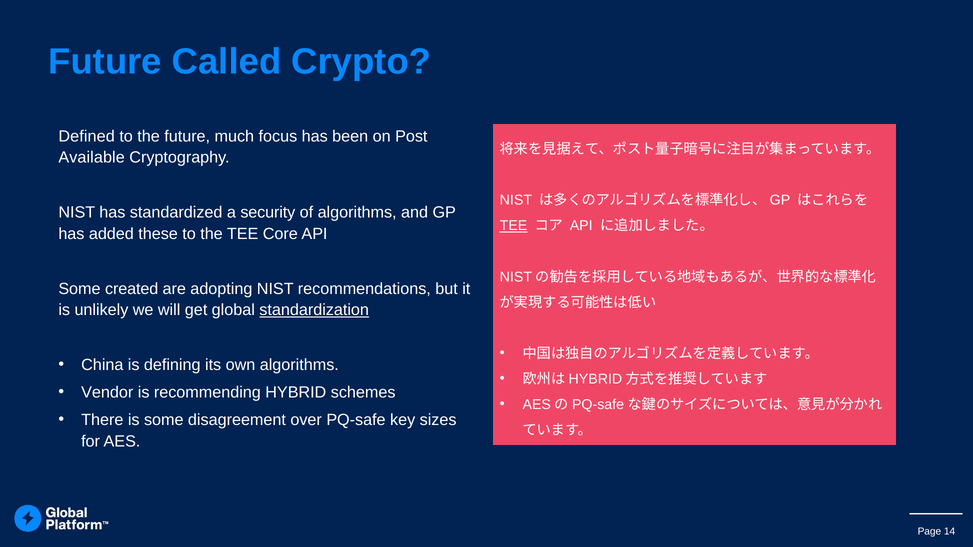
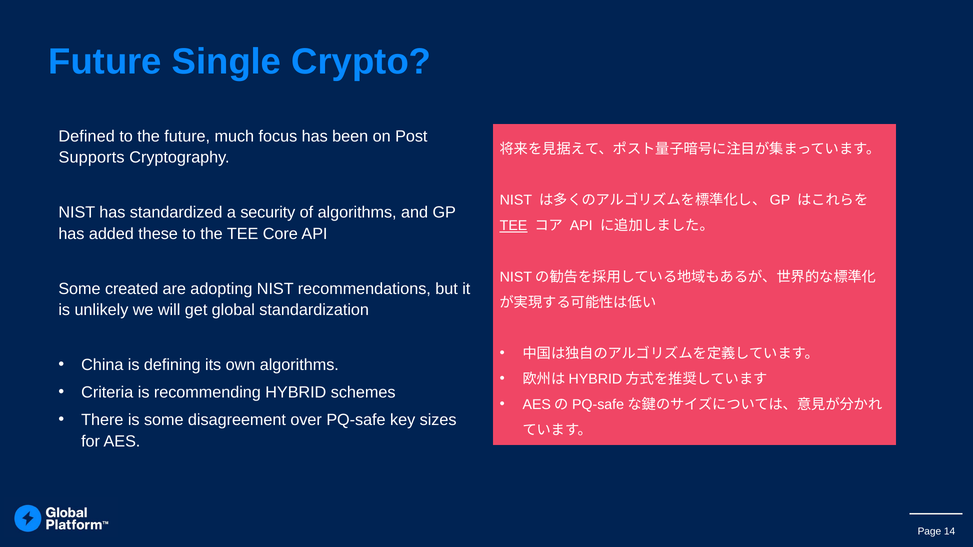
Called: Called -> Single (227, 62)
Available: Available -> Supports (92, 158)
standardization underline: present -> none (314, 310)
Vendor: Vendor -> Criteria (107, 393)
